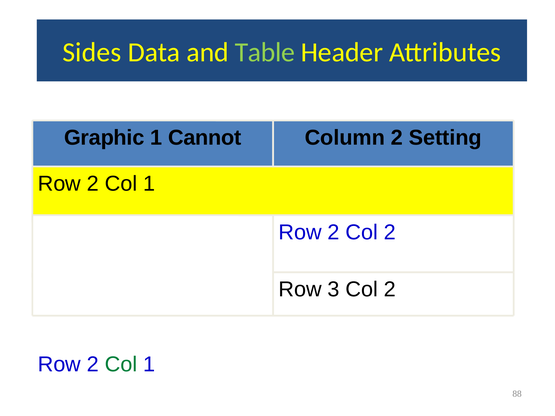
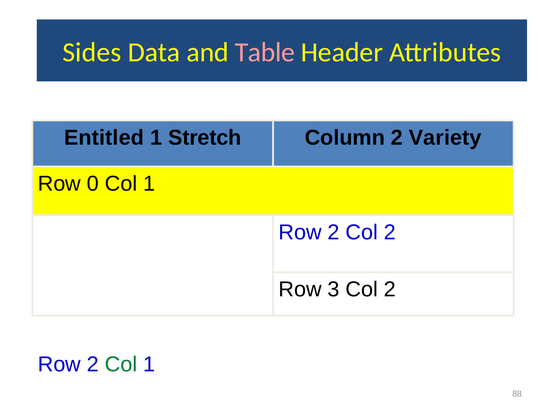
Table colour: light green -> pink (265, 52)
Graphic: Graphic -> Entitled (104, 138)
Cannot: Cannot -> Stretch (205, 138)
Setting: Setting -> Variety (445, 138)
2: 2 -> 0 (93, 184)
